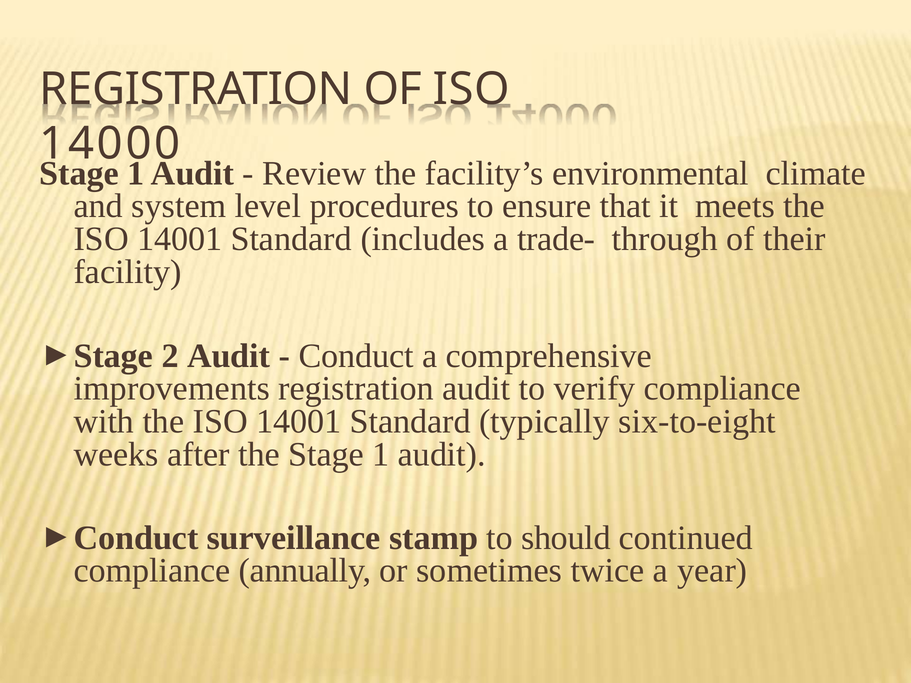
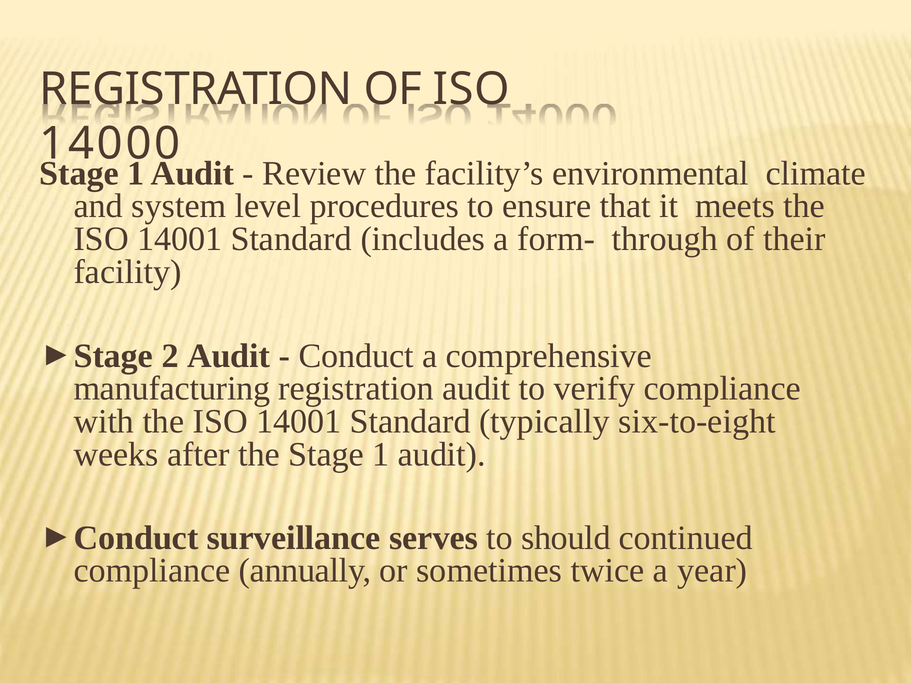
trade-: trade- -> form- (556, 239)
improvements: improvements -> manufacturing (172, 389)
stamp: stamp -> serves (434, 538)
